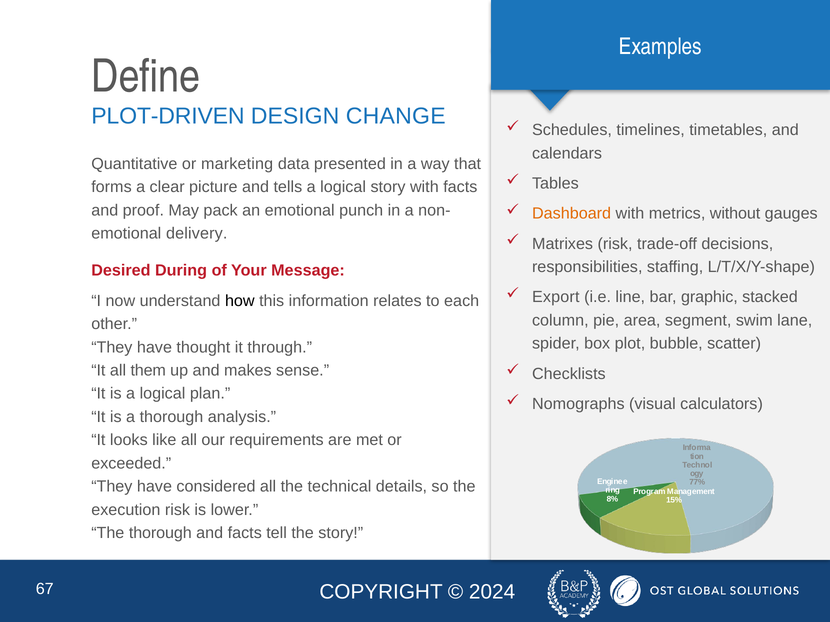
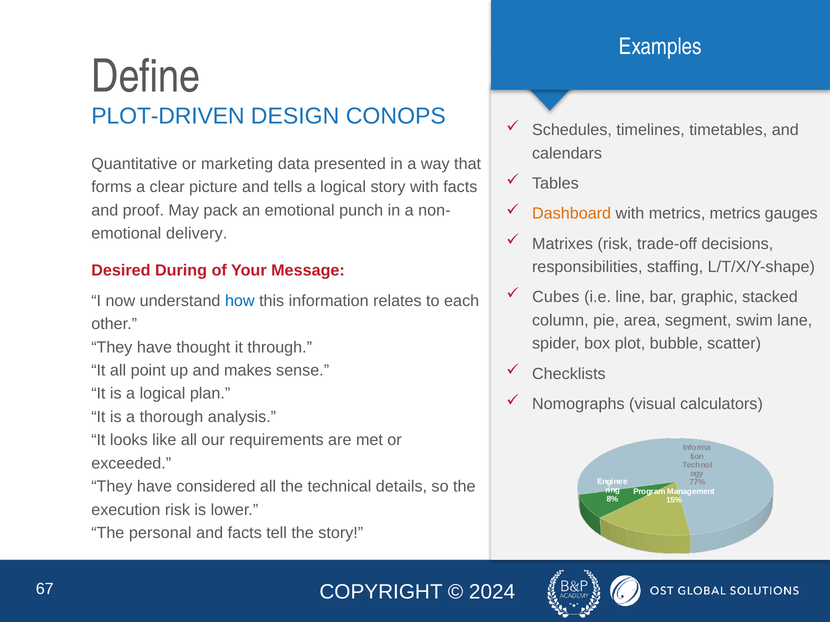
CHANGE: CHANGE -> CONOPS (396, 116)
metrics without: without -> metrics (735, 214)
Export: Export -> Cubes (556, 297)
how colour: black -> blue (240, 301)
them: them -> point (148, 371)
The thorough: thorough -> personal (160, 533)
